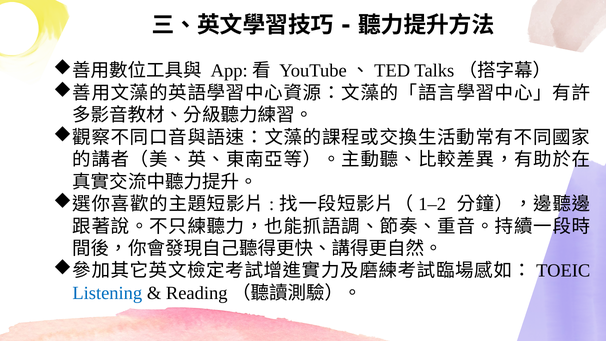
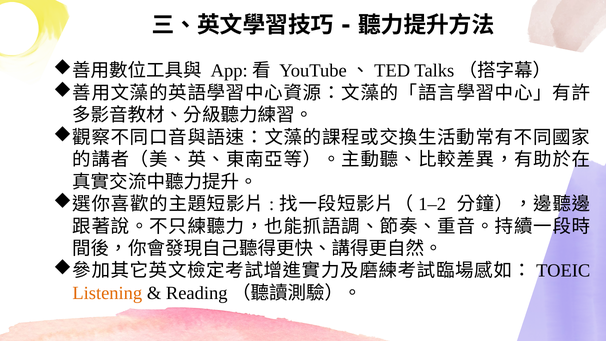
Listening colour: blue -> orange (107, 293)
